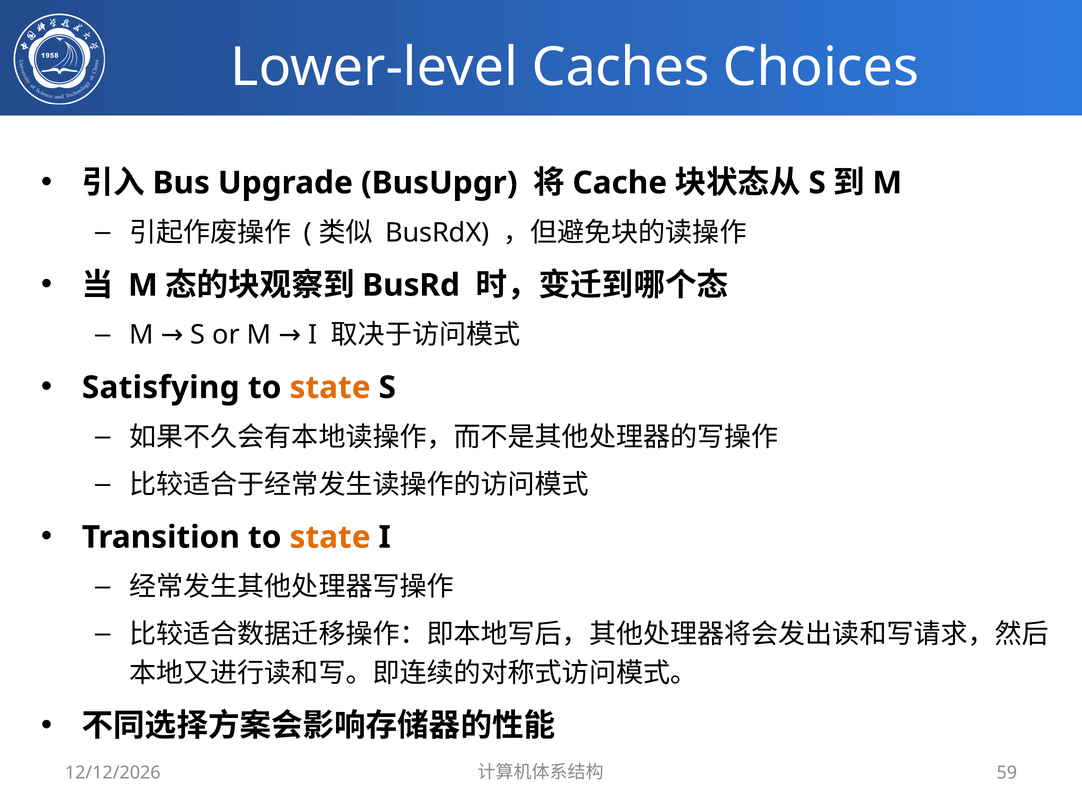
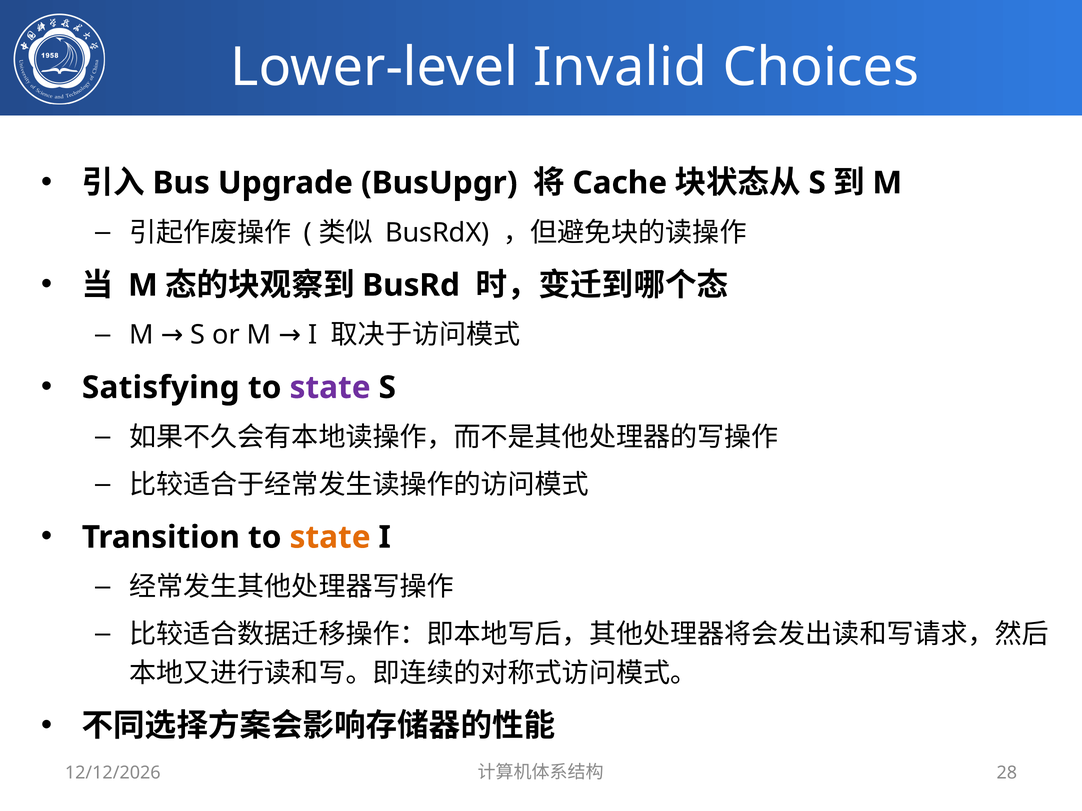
Caches: Caches -> Invalid (620, 68)
state colour: orange -> purple (330, 388)
59: 59 -> 28 (1007, 774)
